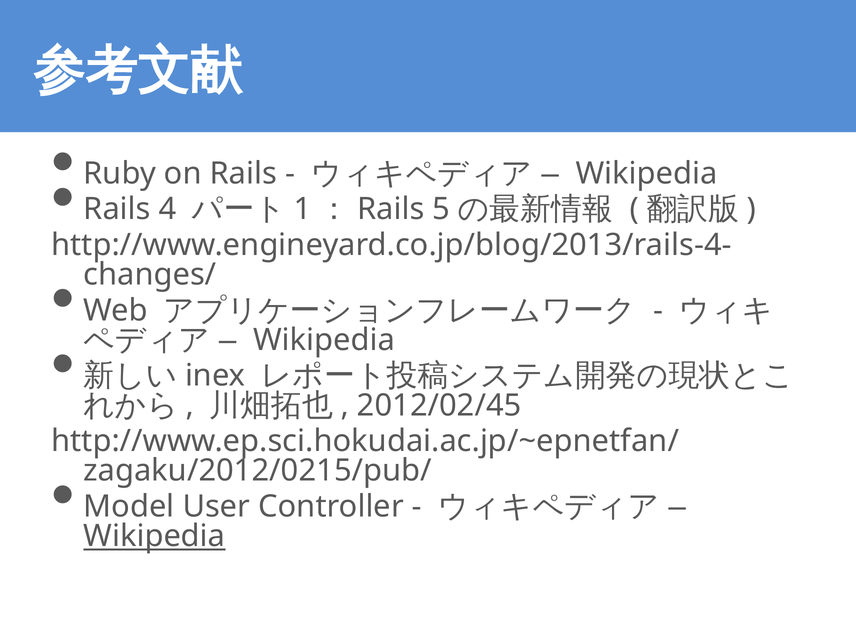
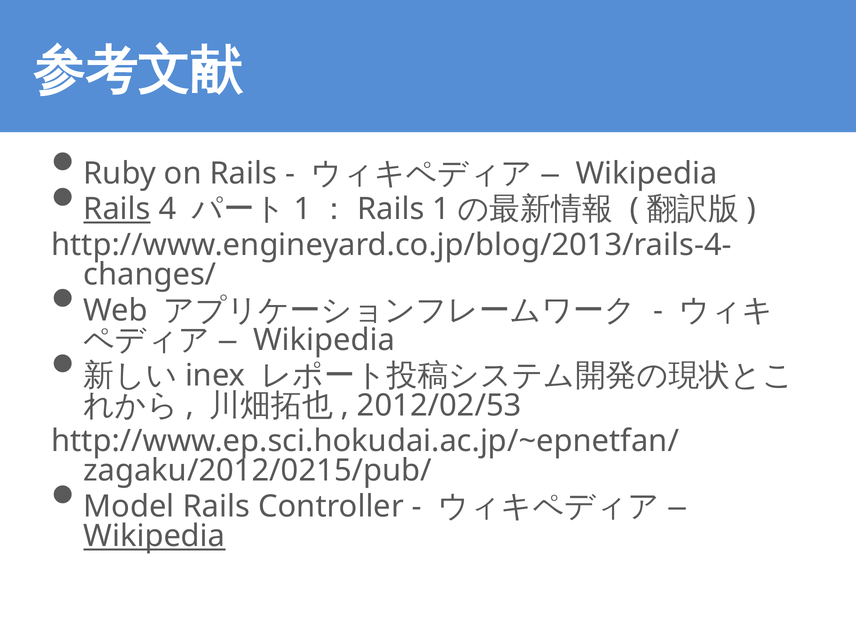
Rails underline: none -> present (117, 209)
Rails 5: 5 -> 1 (441, 209)
2012/02/45: 2012/02/45 -> 2012/02/53 (439, 405)
Model User: User -> Rails (216, 507)
